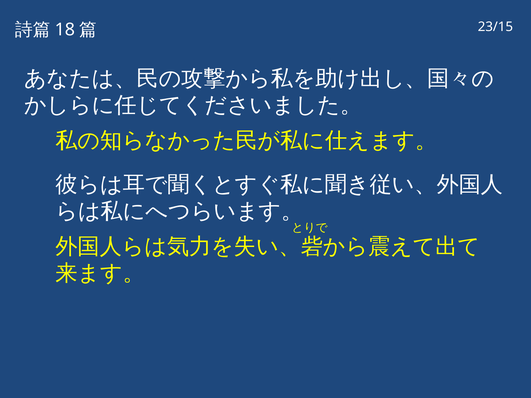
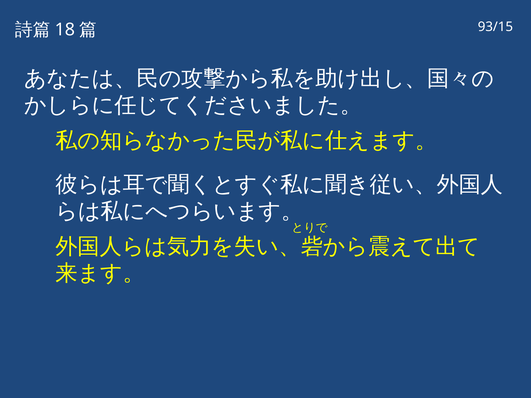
23/15: 23/15 -> 93/15 (495, 27)
